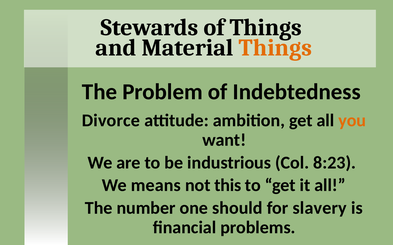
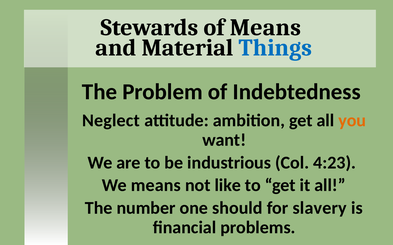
of Things: Things -> Means (265, 28)
Things colour: orange -> blue (275, 48)
Divorce: Divorce -> Neglect (111, 121)
8:23: 8:23 -> 4:23 (335, 163)
this: this -> like (228, 186)
